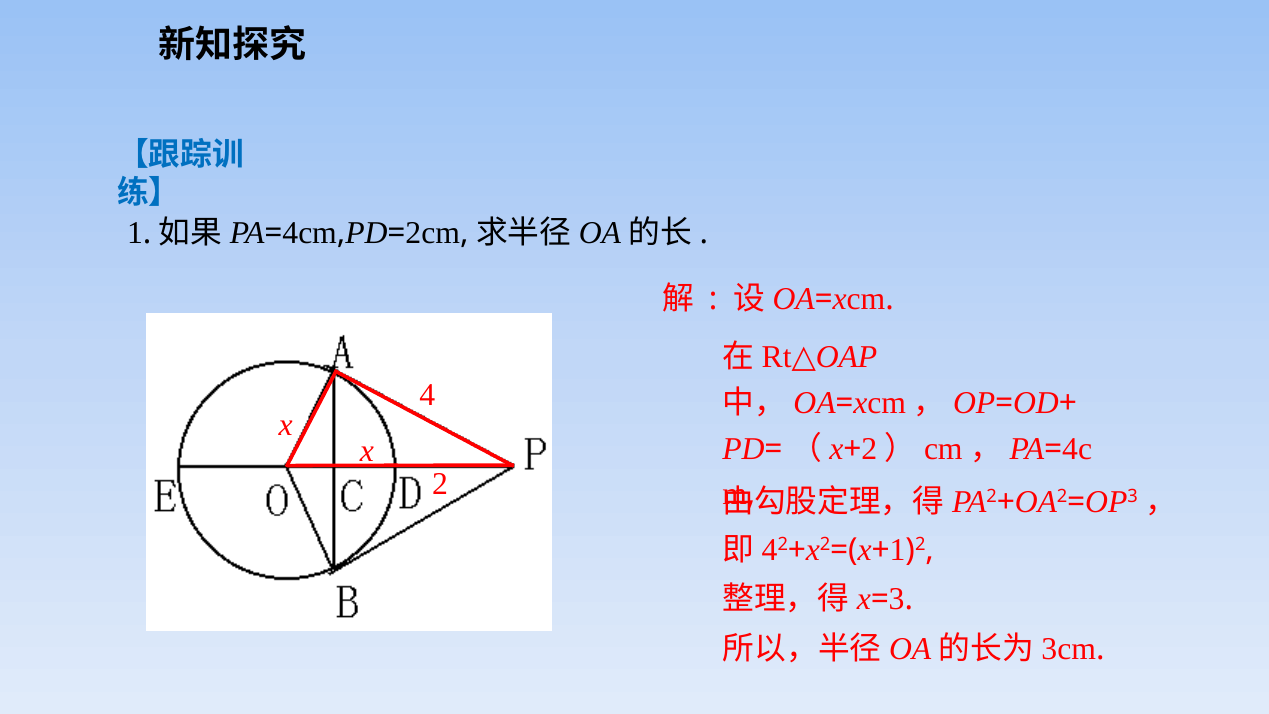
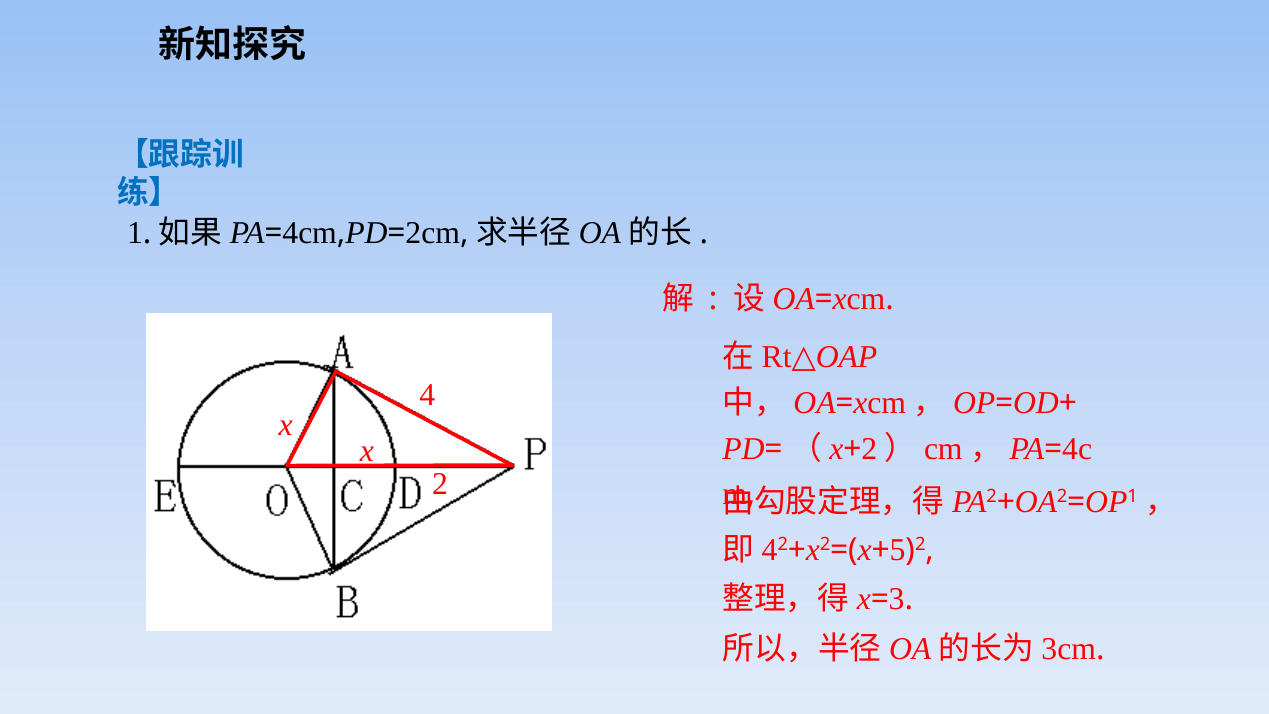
3: 3 -> 1 (1133, 497)
1: 1 -> 5 (898, 550)
